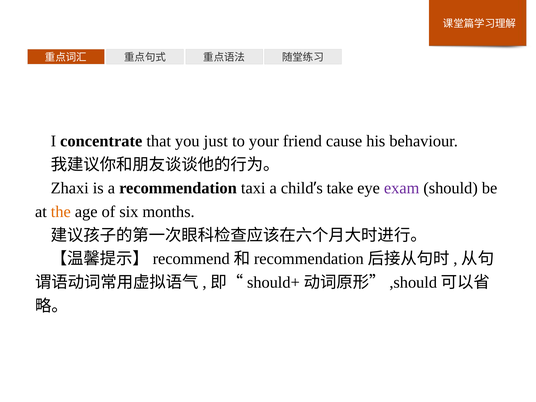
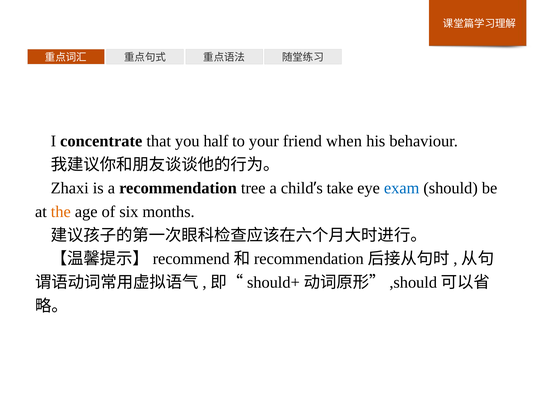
just: just -> half (216, 141)
cause: cause -> when (344, 141)
taxi: taxi -> tree (253, 188)
exam colour: purple -> blue (402, 188)
